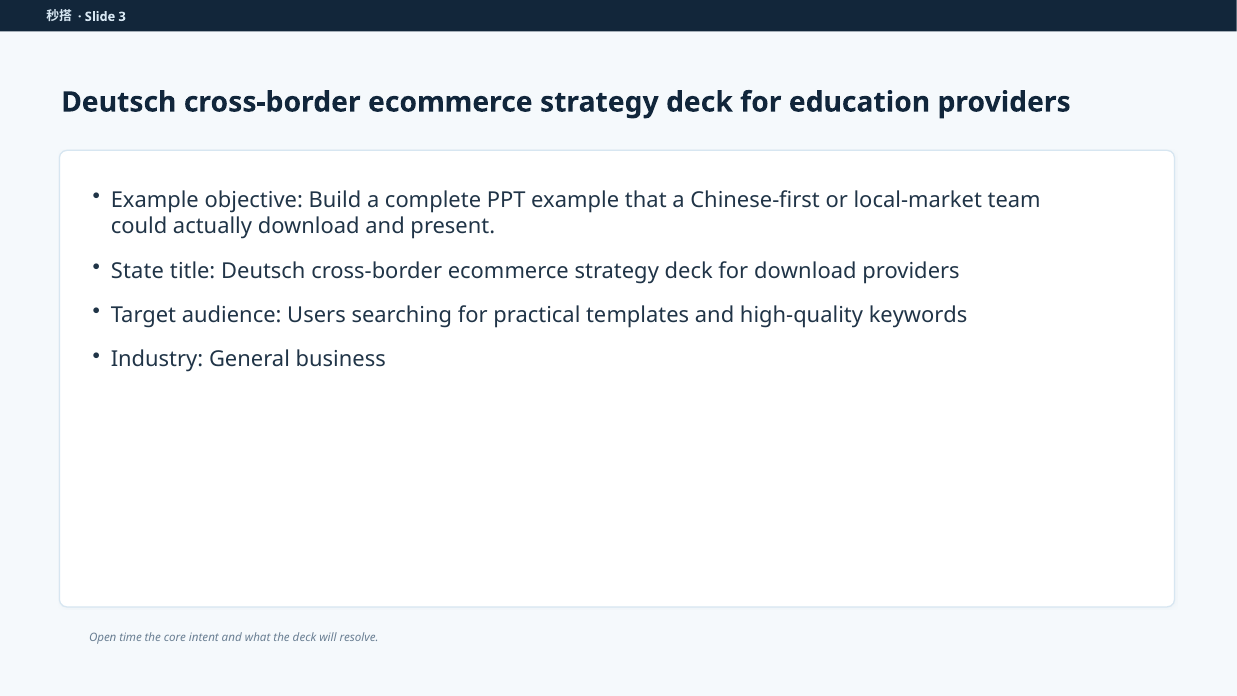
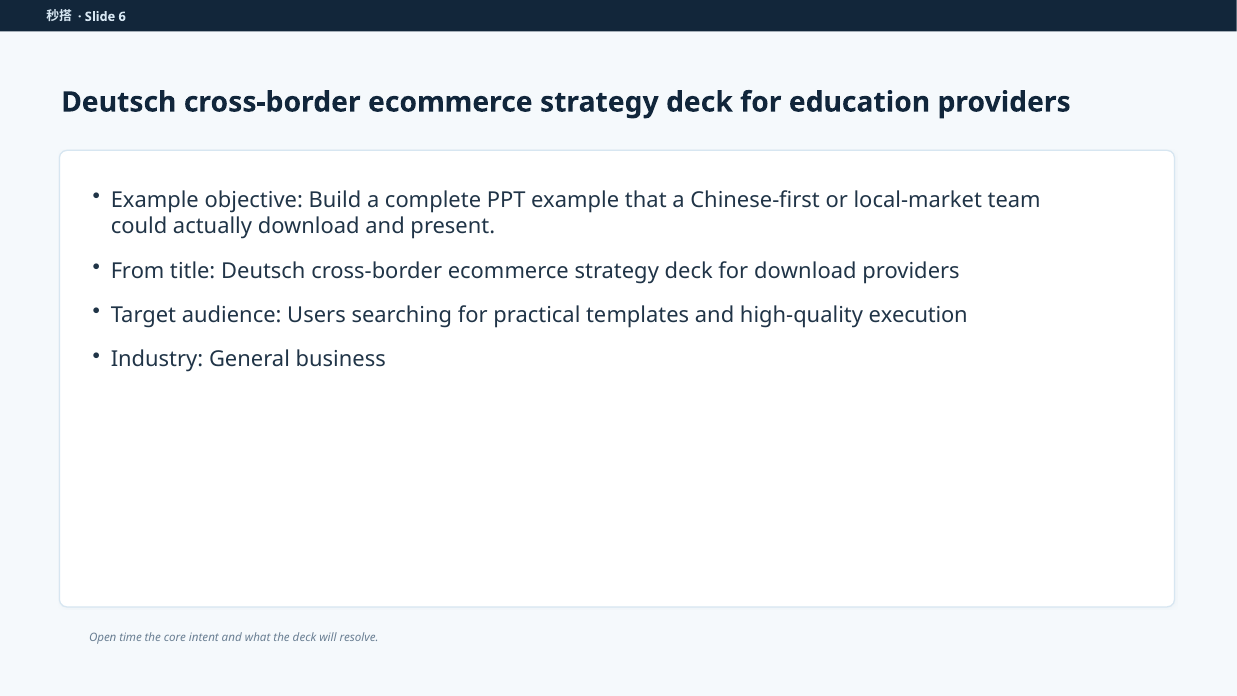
3: 3 -> 6 (122, 17)
State: State -> From (138, 271)
keywords: keywords -> execution (918, 315)
